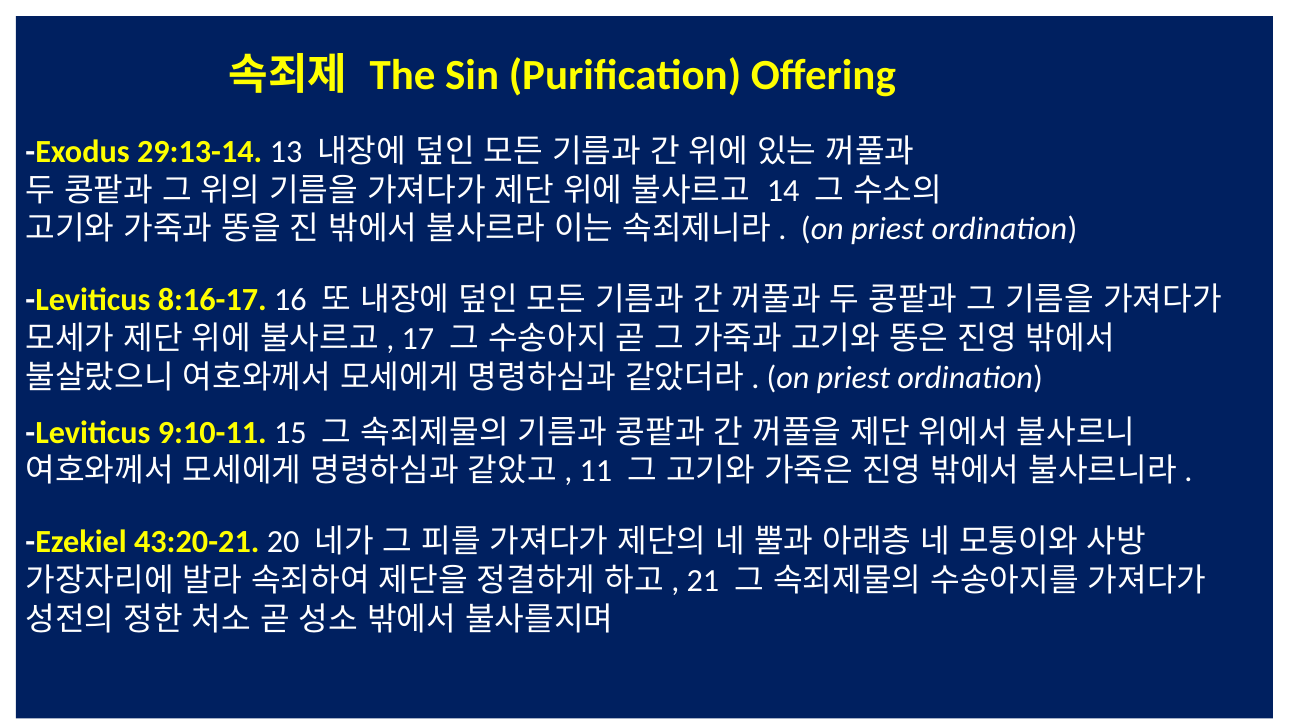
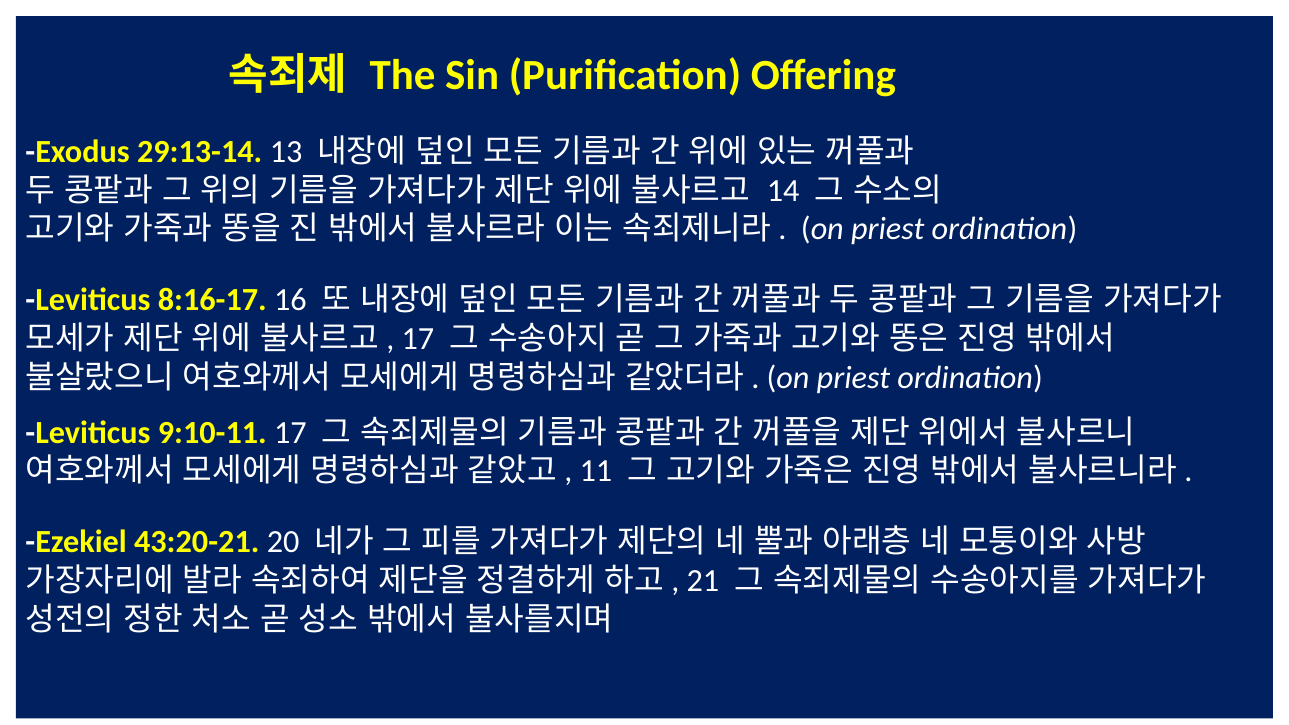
9:10-11 15: 15 -> 17 (290, 433)
